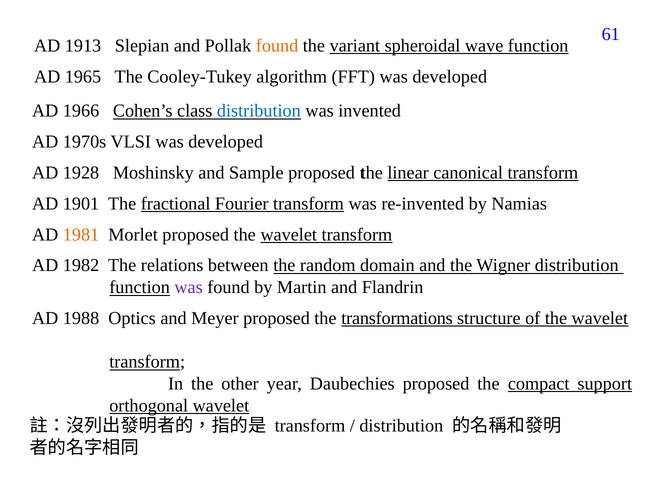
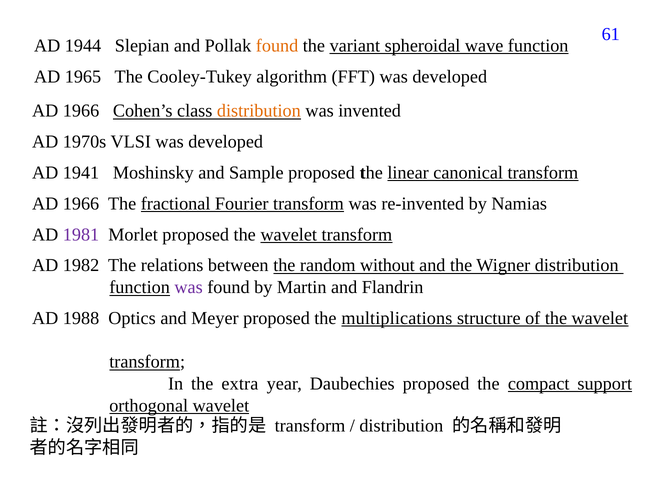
1913: 1913 -> 1944 (83, 46)
distribution colour: blue -> orange (259, 111)
1928: 1928 -> 1941 (81, 172)
1901: 1901 -> 1966 (81, 203)
1981 colour: orange -> purple (81, 234)
domain: domain -> without (387, 265)
transformations: transformations -> multiplications (397, 318)
other: other -> extra (240, 383)
